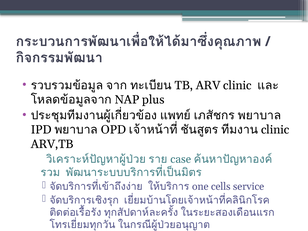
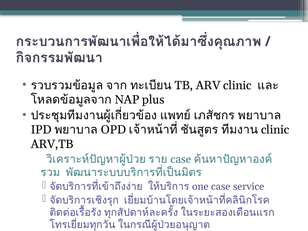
one cells: cells -> case (221, 187)
